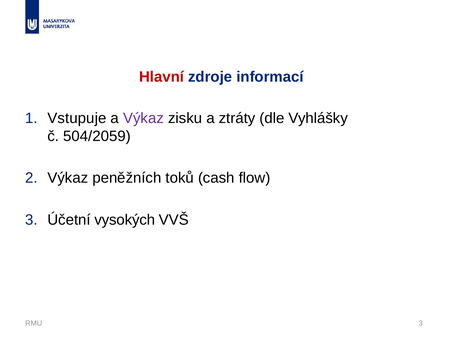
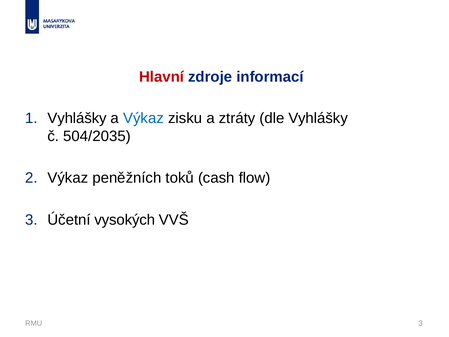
Vstupuje: Vstupuje -> Vyhlášky (77, 118)
Výkaz colour: purple -> blue (144, 118)
504/2059: 504/2059 -> 504/2035 (97, 136)
